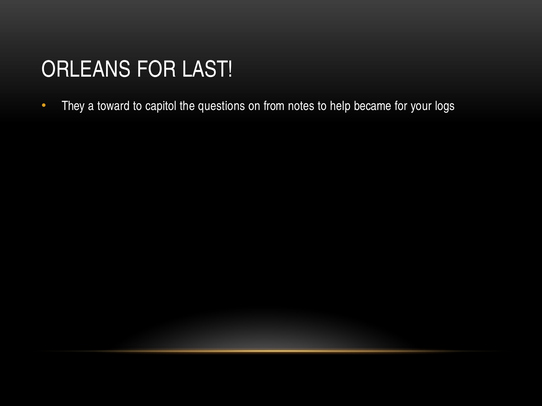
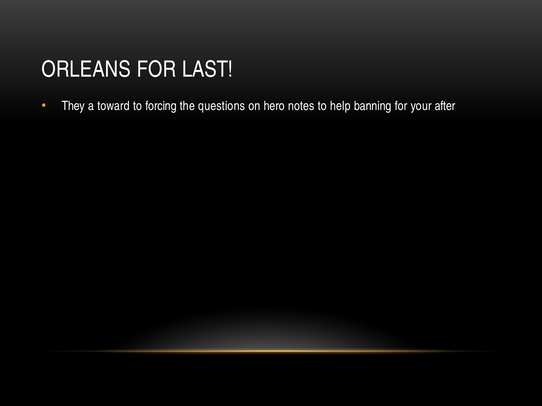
capitol: capitol -> forcing (161, 106)
from: from -> hero (274, 106)
became: became -> banning (373, 106)
logs: logs -> after (445, 106)
